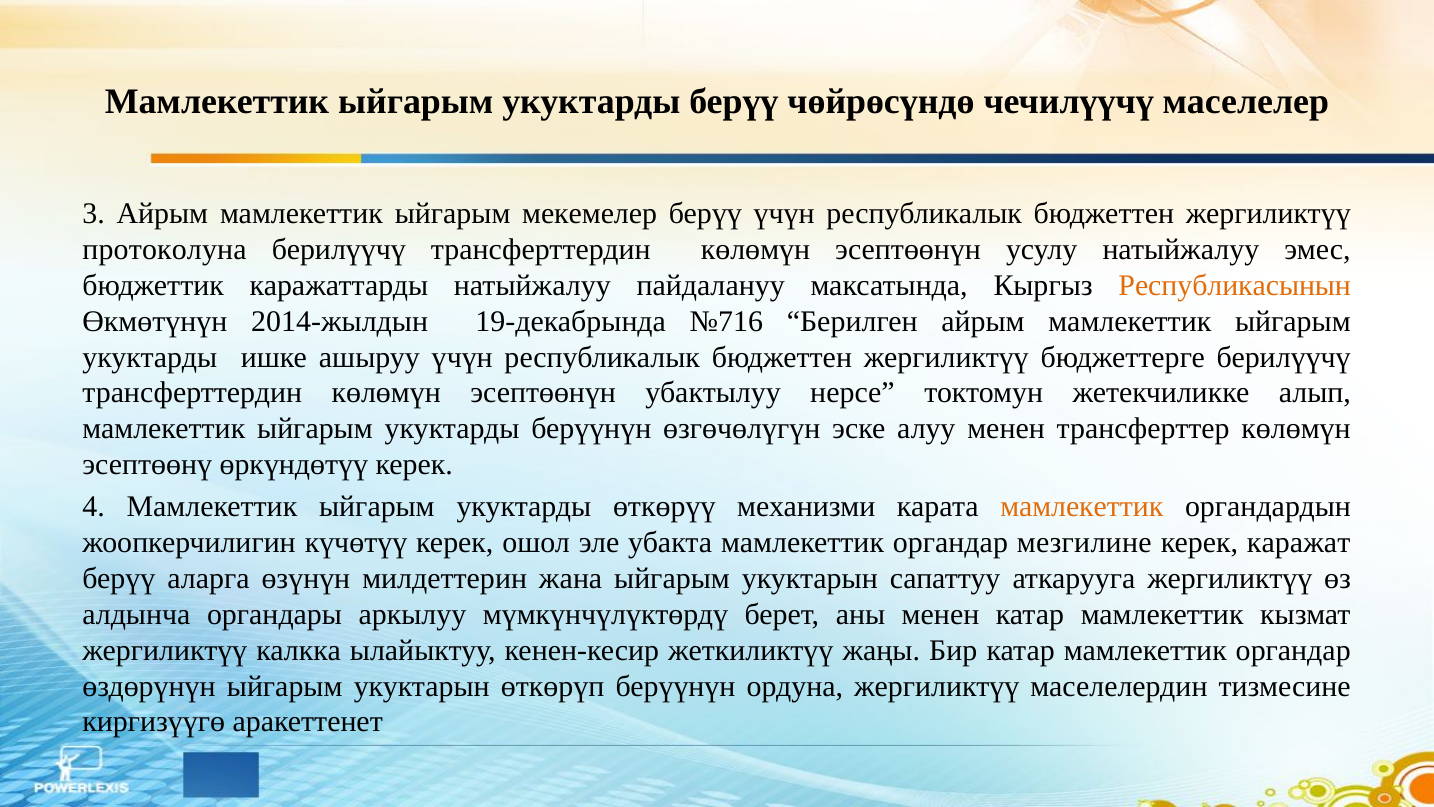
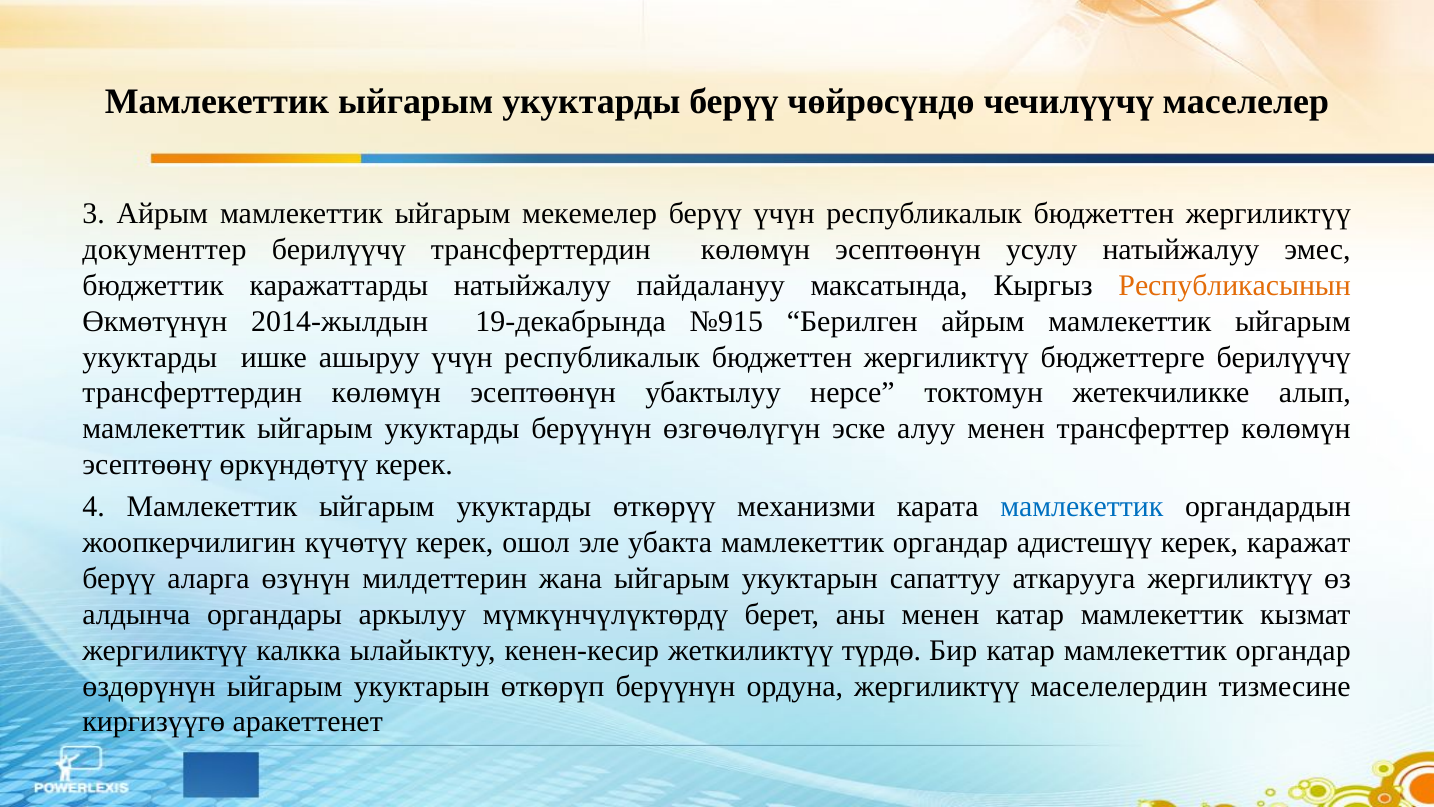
протоколуна: протоколуна -> документтер (164, 249)
№716: №716 -> №915 (726, 321)
мамлекеттик colour: orange -> blue (1082, 506)
мезгилине: мезгилине -> адистешүү (1084, 542)
жаңы: жаңы -> түрдө (881, 650)
